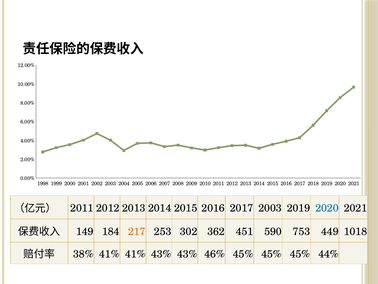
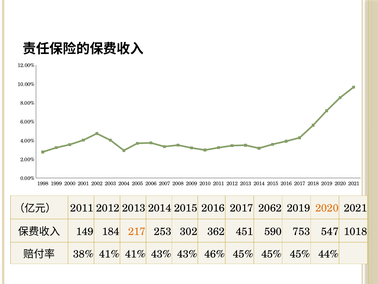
2017 2003: 2003 -> 2062 (270, 208)
2020 colour: blue -> orange (327, 208)
449: 449 -> 547 (330, 231)
